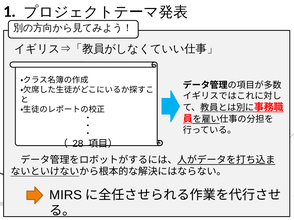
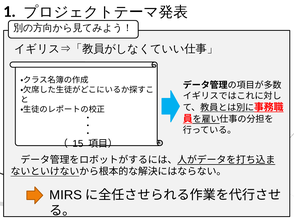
28: 28 -> 15 (78, 144)
